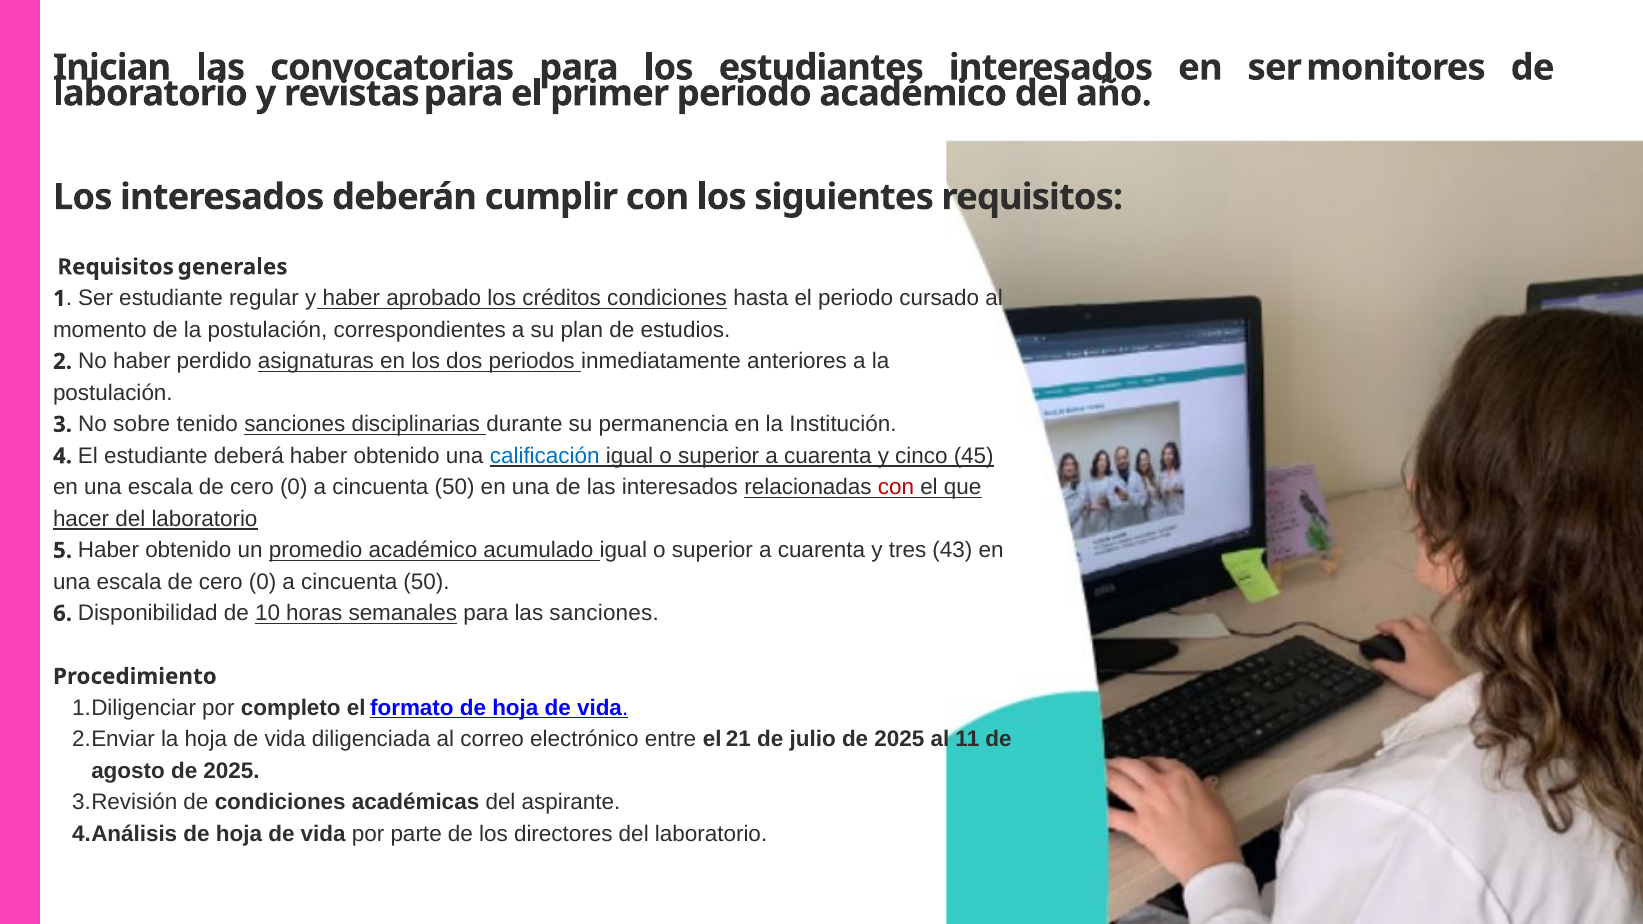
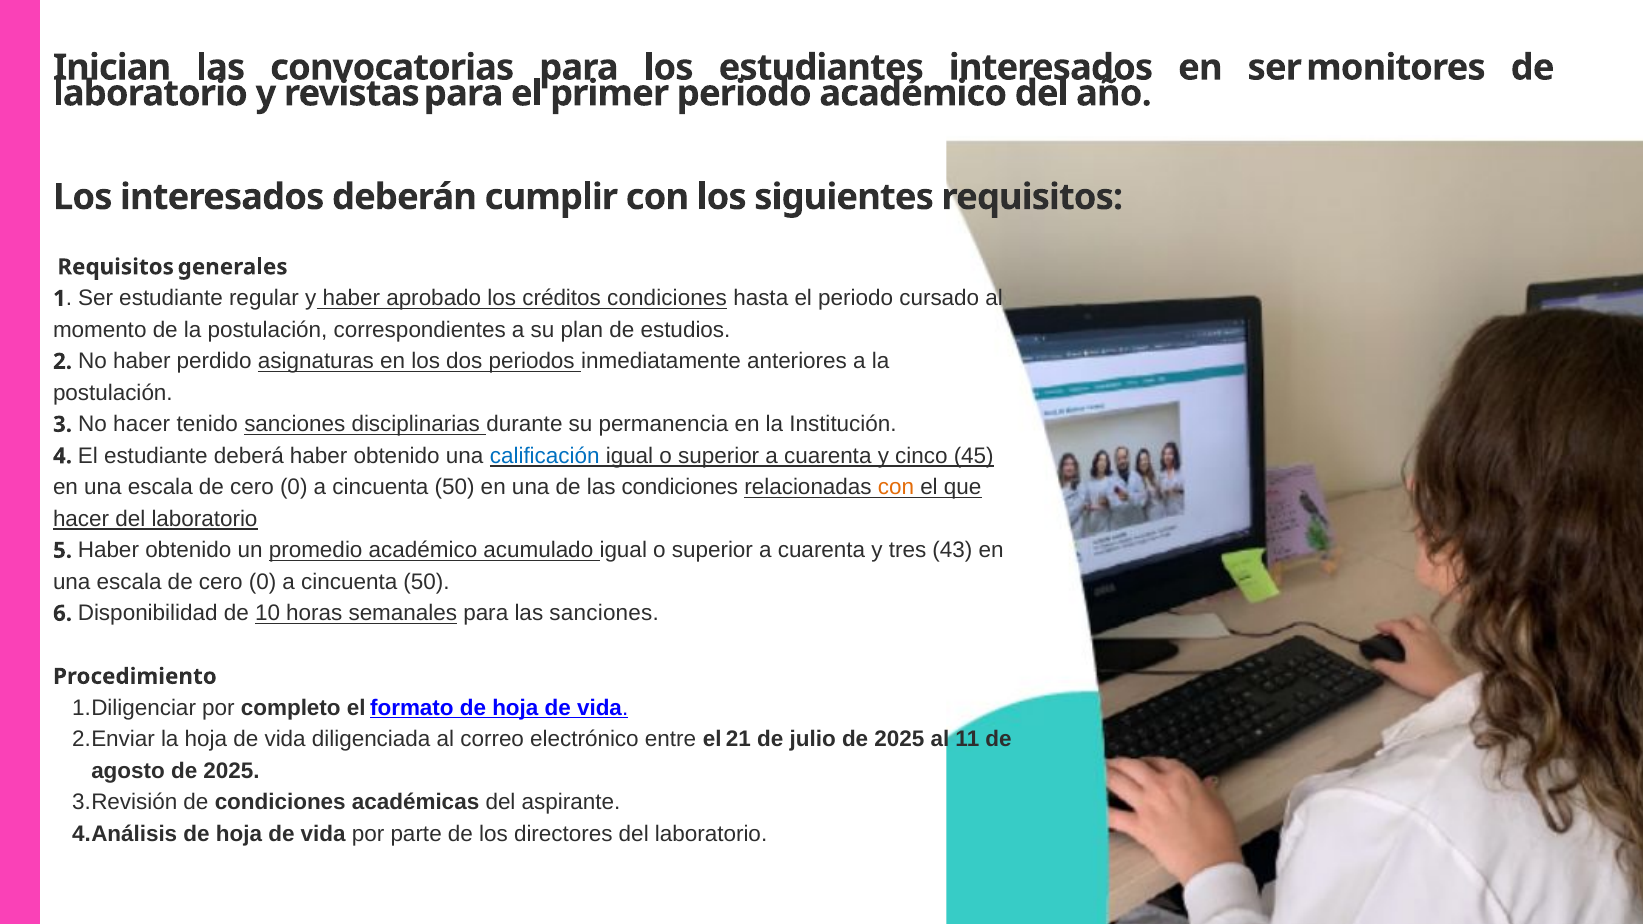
No sobre: sobre -> hacer (142, 425)
las interesados: interesados -> condiciones (680, 488)
con colour: red -> orange (896, 488)
